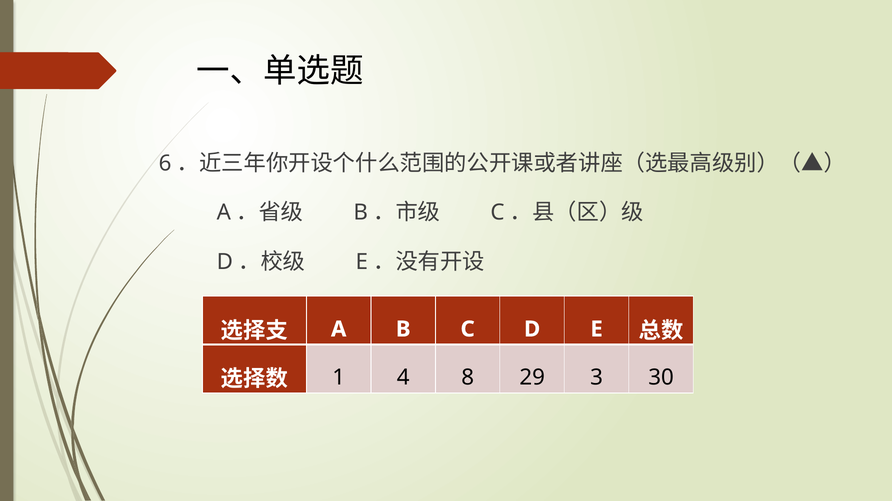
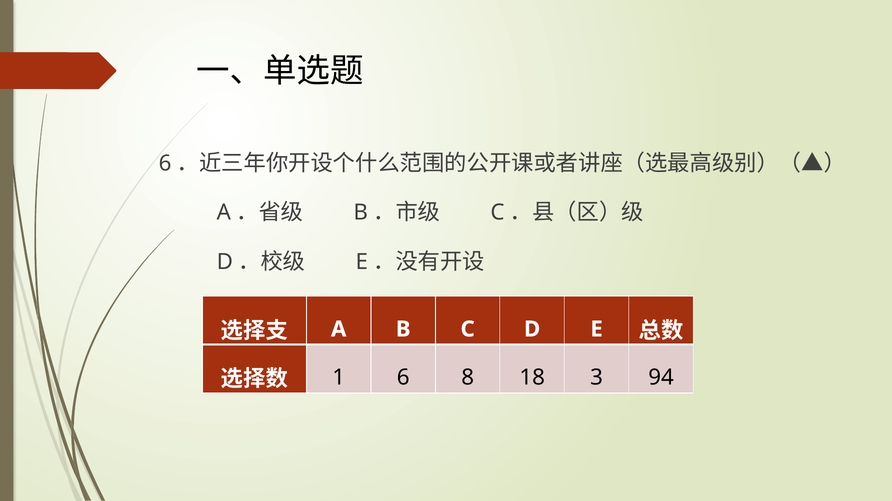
1 4: 4 -> 6 (403, 378)
29: 29 -> 18 (532, 378)
30: 30 -> 94 (661, 378)
